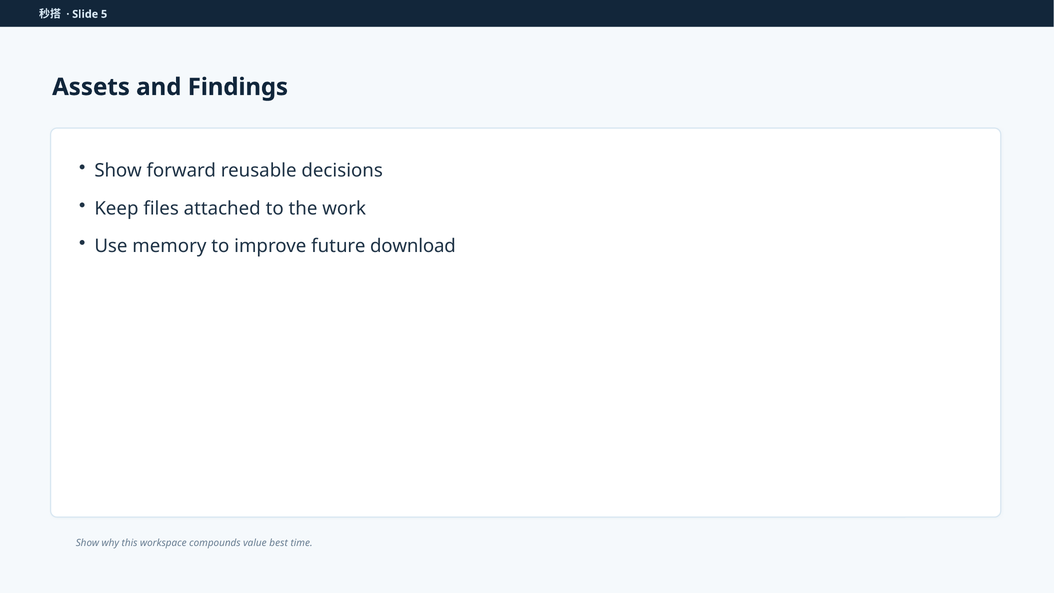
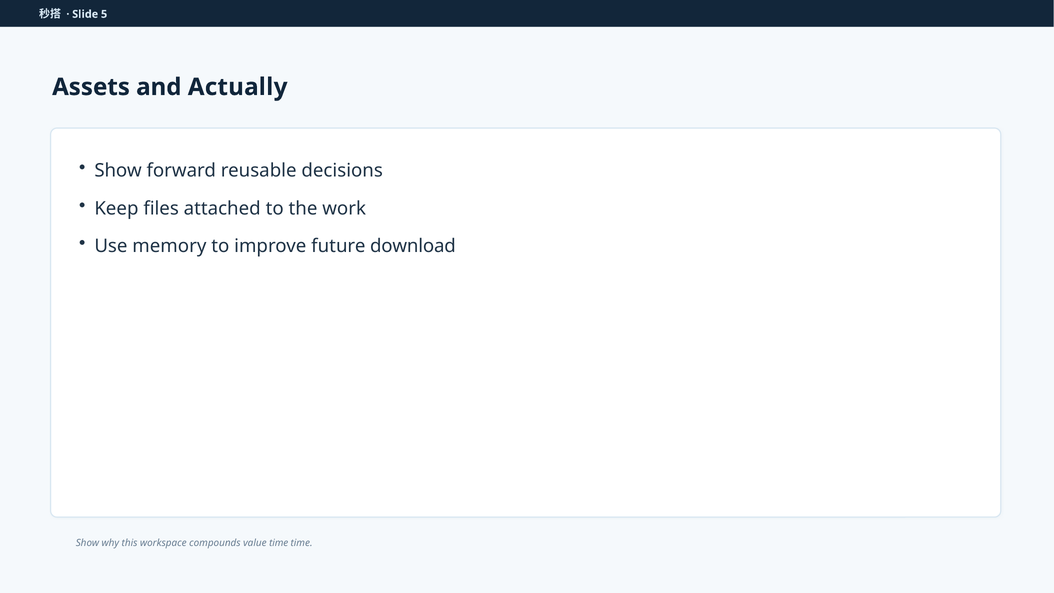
Findings: Findings -> Actually (238, 87)
value best: best -> time (279, 543)
